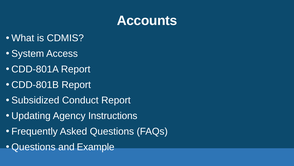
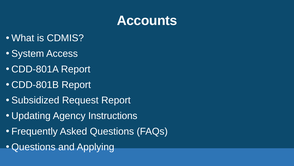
Conduct: Conduct -> Request (80, 100)
Example: Example -> Applying (96, 146)
